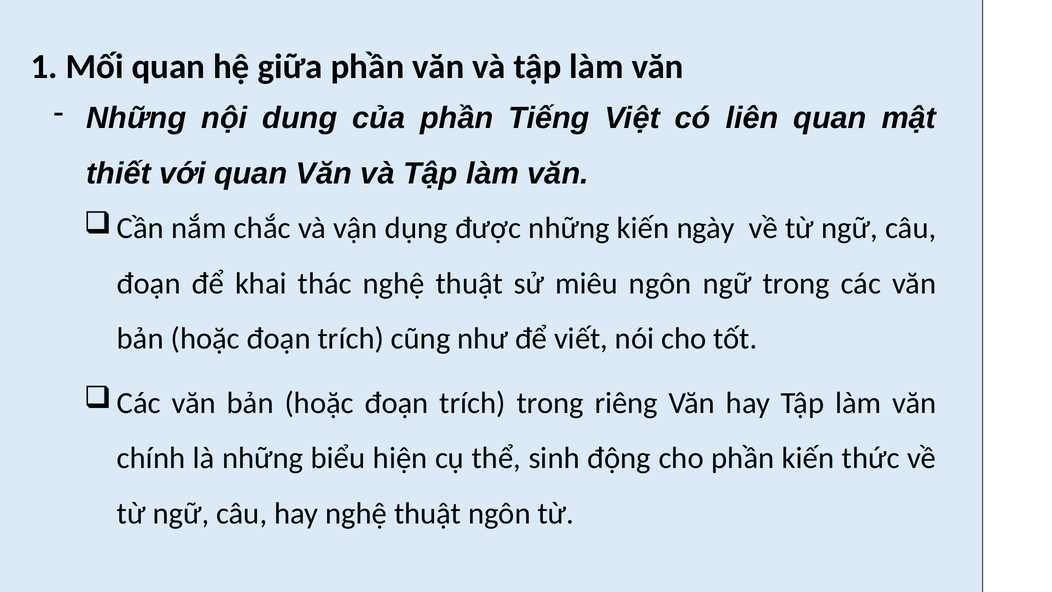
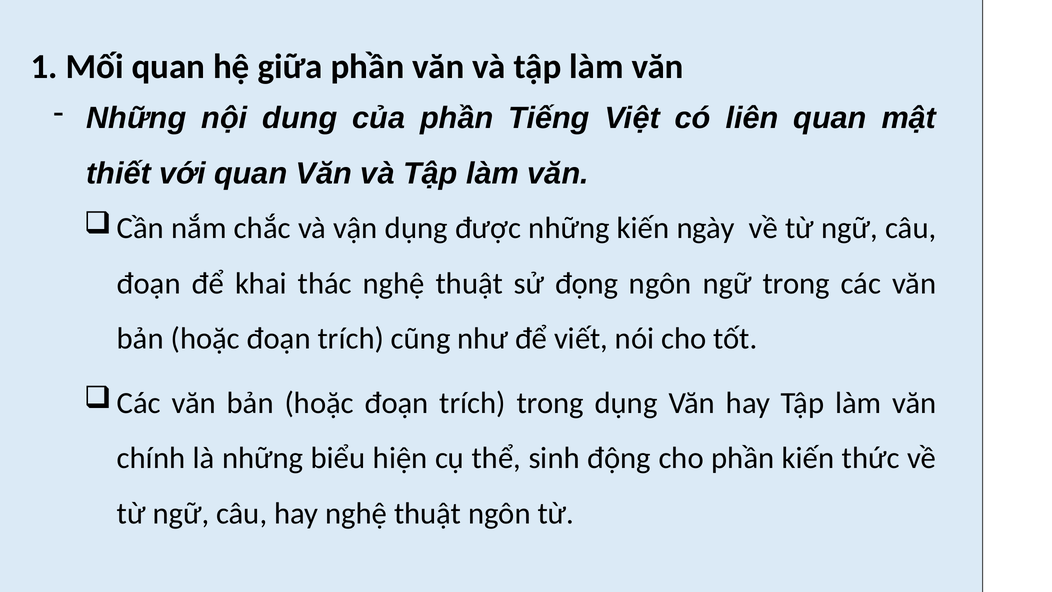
miêu: miêu -> đọng (587, 283)
trong riêng: riêng -> dụng (626, 403)
